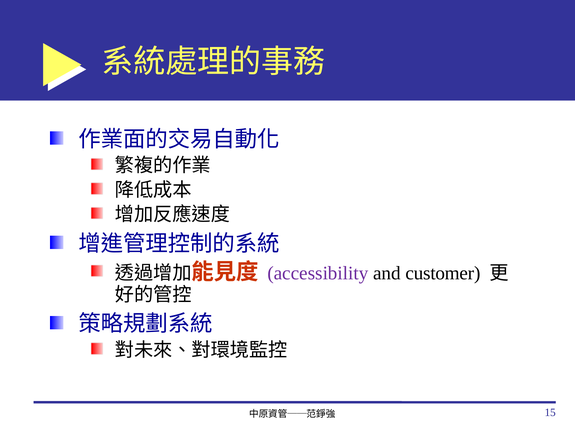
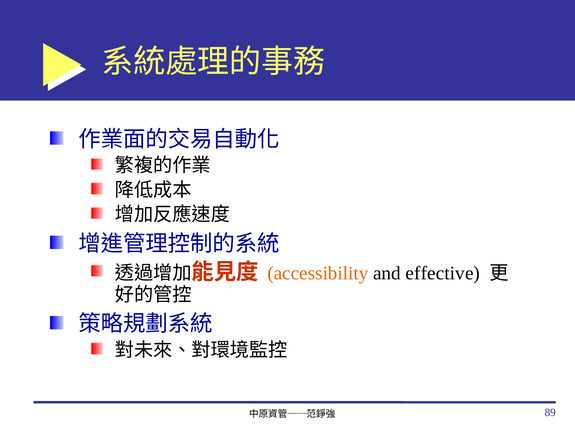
accessibility colour: purple -> orange (318, 273)
customer: customer -> effective (443, 273)
15: 15 -> 89 (550, 413)
